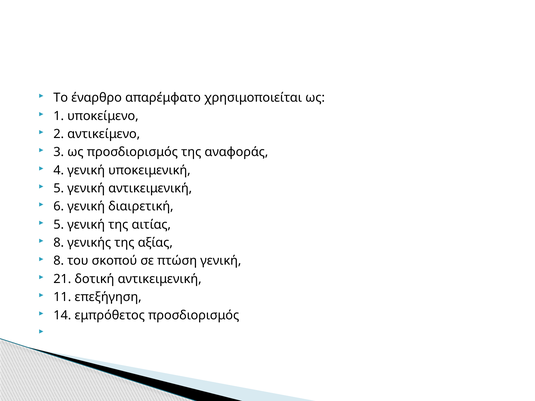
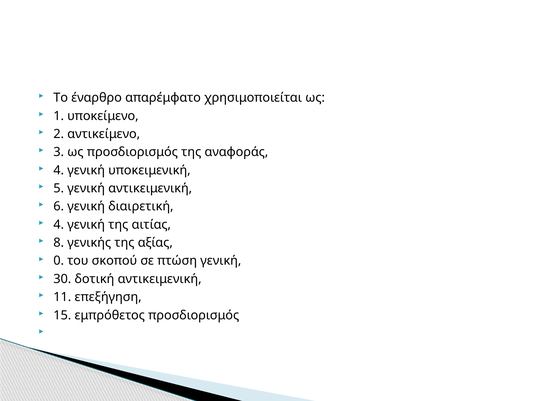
5: 5 -> 4 (59, 225)
8: 8 -> 0 (59, 261)
21: 21 -> 30 (62, 279)
14: 14 -> 15 (62, 315)
